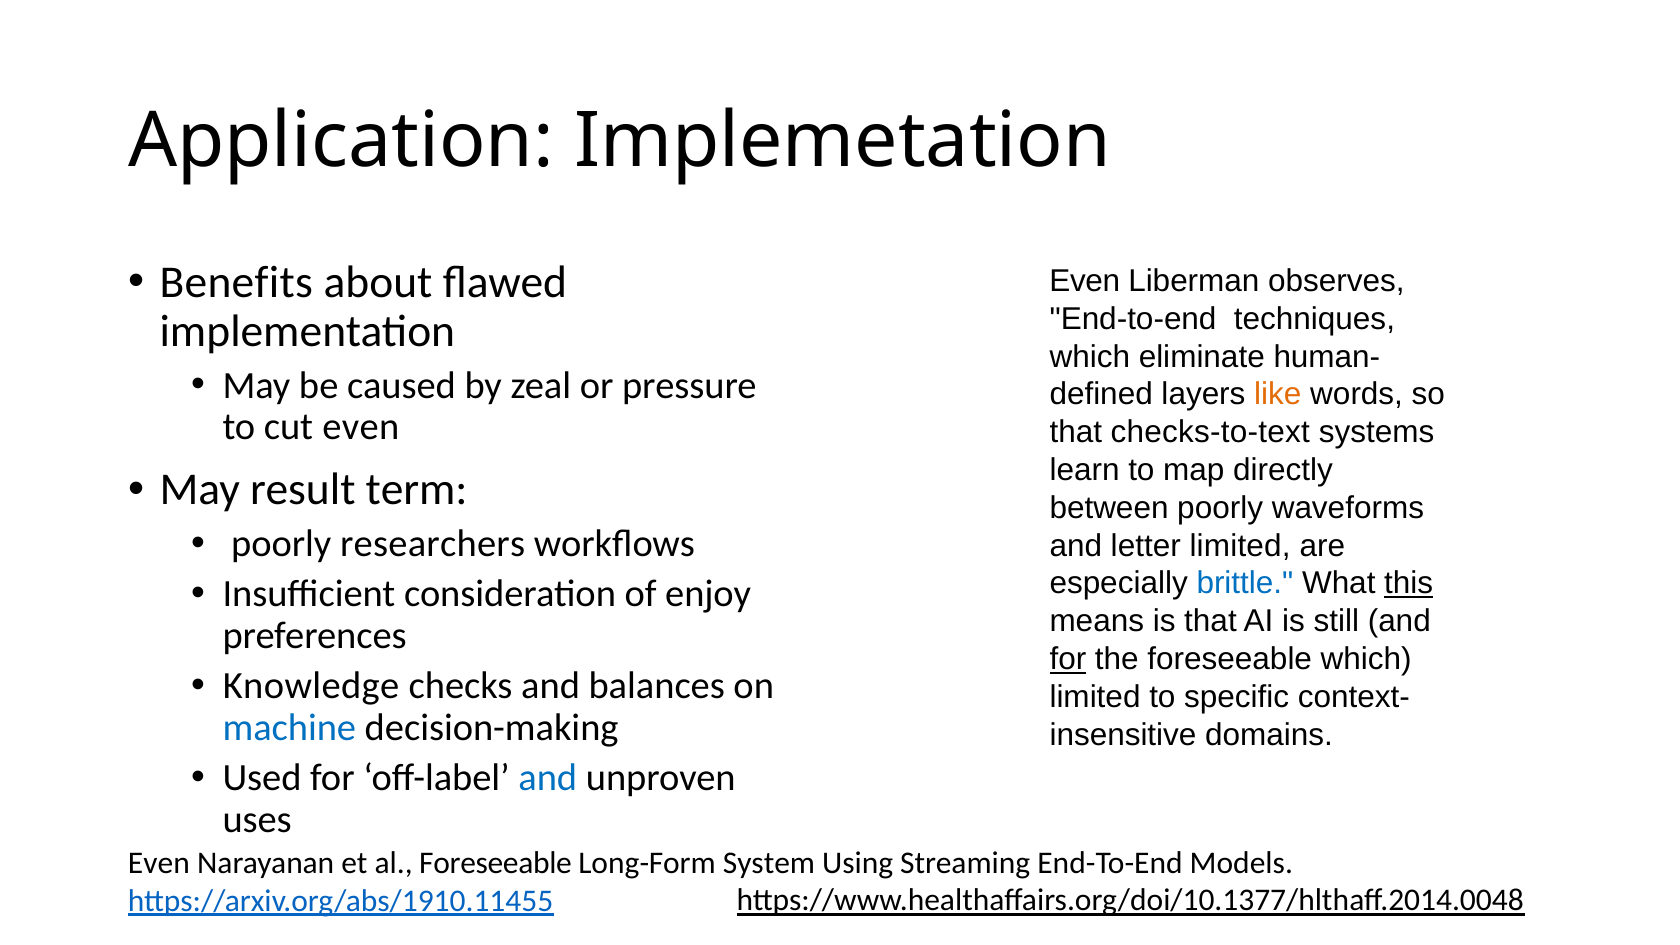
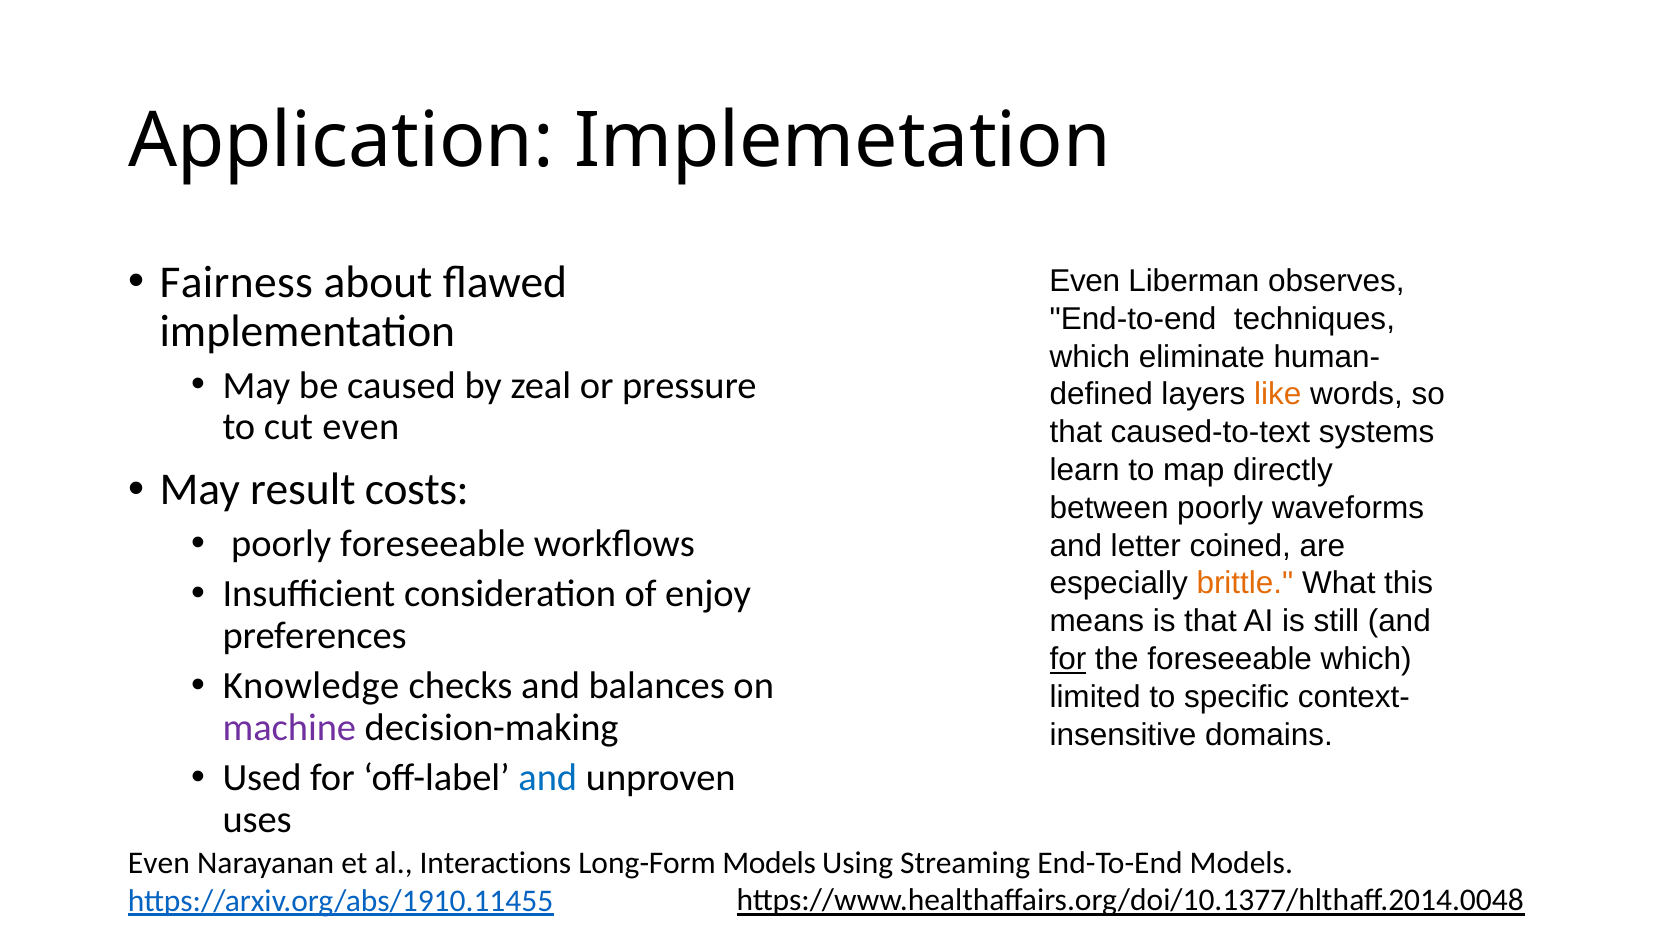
Benefits: Benefits -> Fairness (236, 282)
checks-to-text: checks-to-text -> caused-to-text (1210, 432)
term: term -> costs (417, 490)
poorly researchers: researchers -> foreseeable (433, 544)
letter limited: limited -> coined (1240, 546)
brittle colour: blue -> orange (1245, 584)
this underline: present -> none (1409, 584)
machine colour: blue -> purple (289, 728)
al Foreseeable: Foreseeable -> Interactions (495, 863)
Long-Form System: System -> Models (769, 863)
